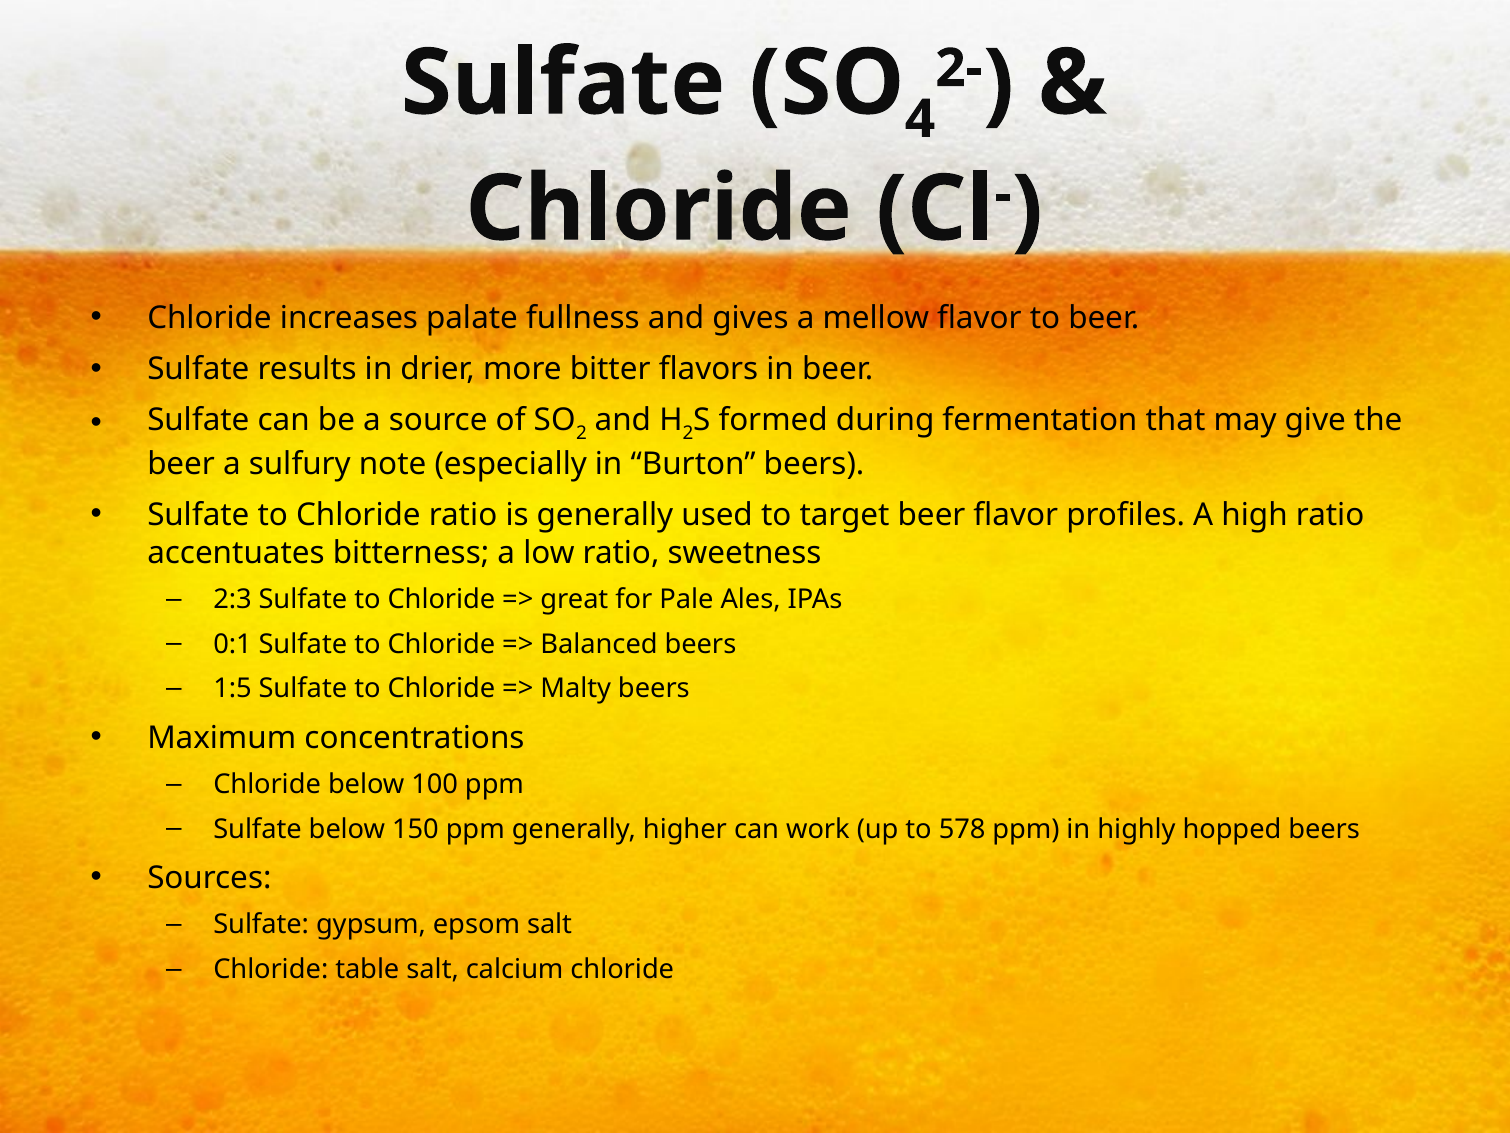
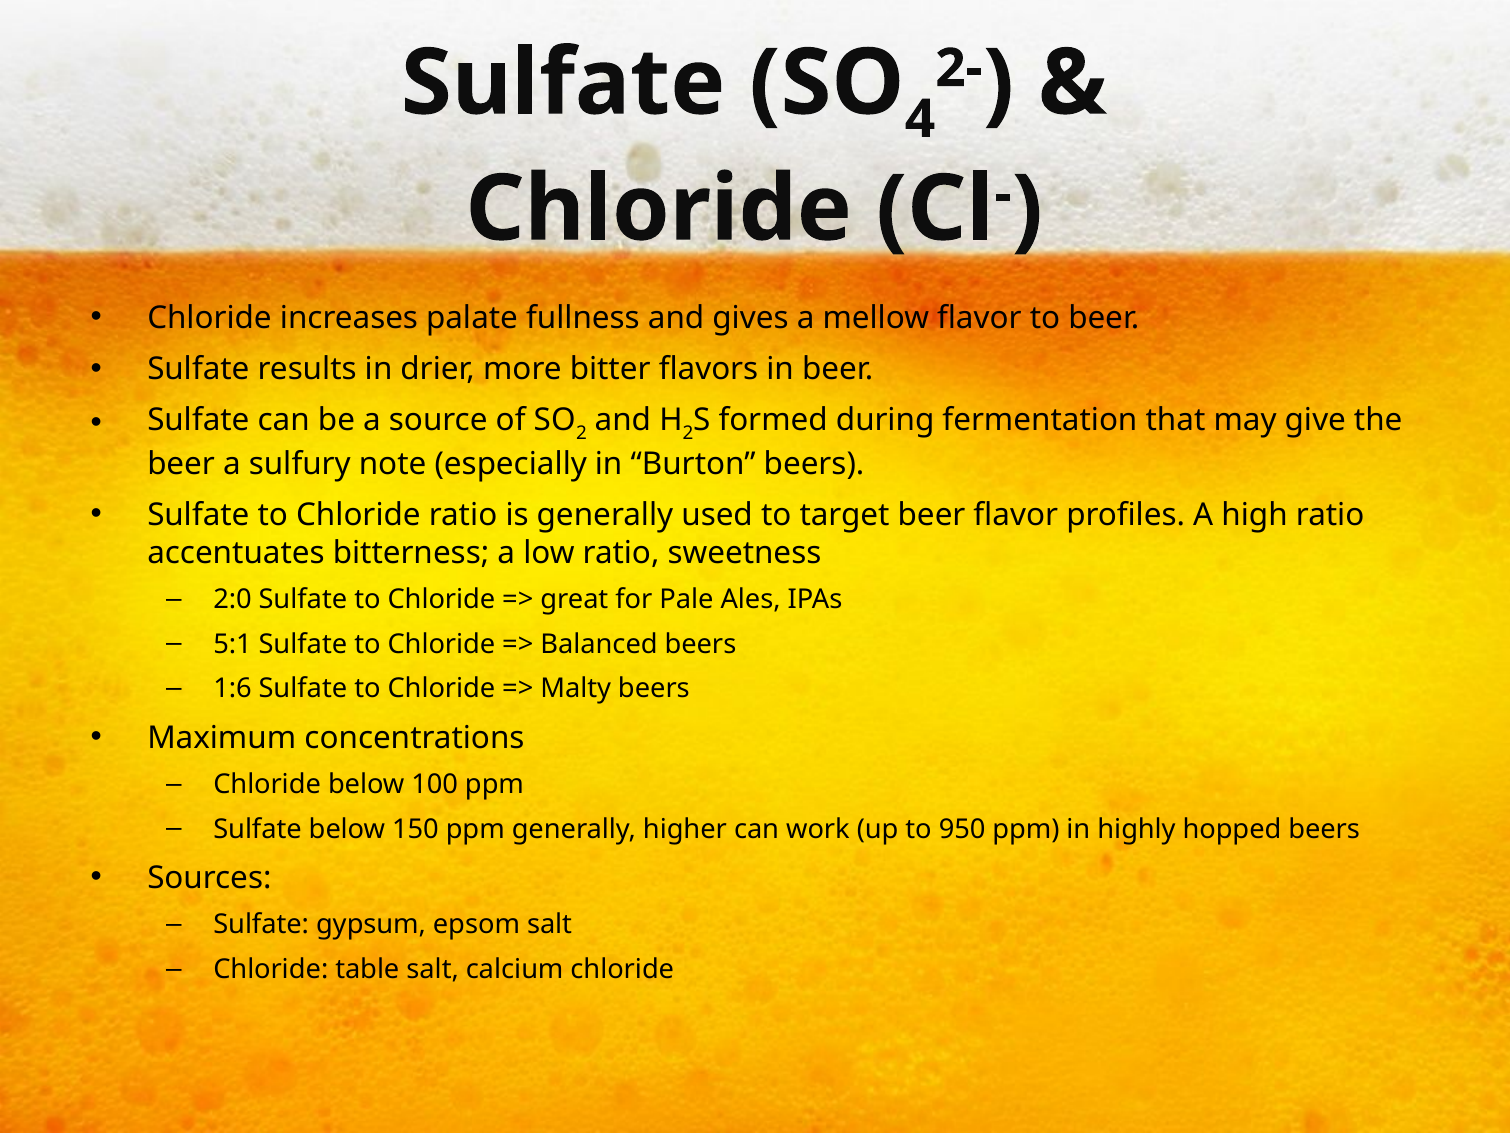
2:3: 2:3 -> 2:0 (232, 599)
0:1: 0:1 -> 5:1 (232, 644)
1:5: 1:5 -> 1:6 (232, 688)
578: 578 -> 950 (962, 829)
